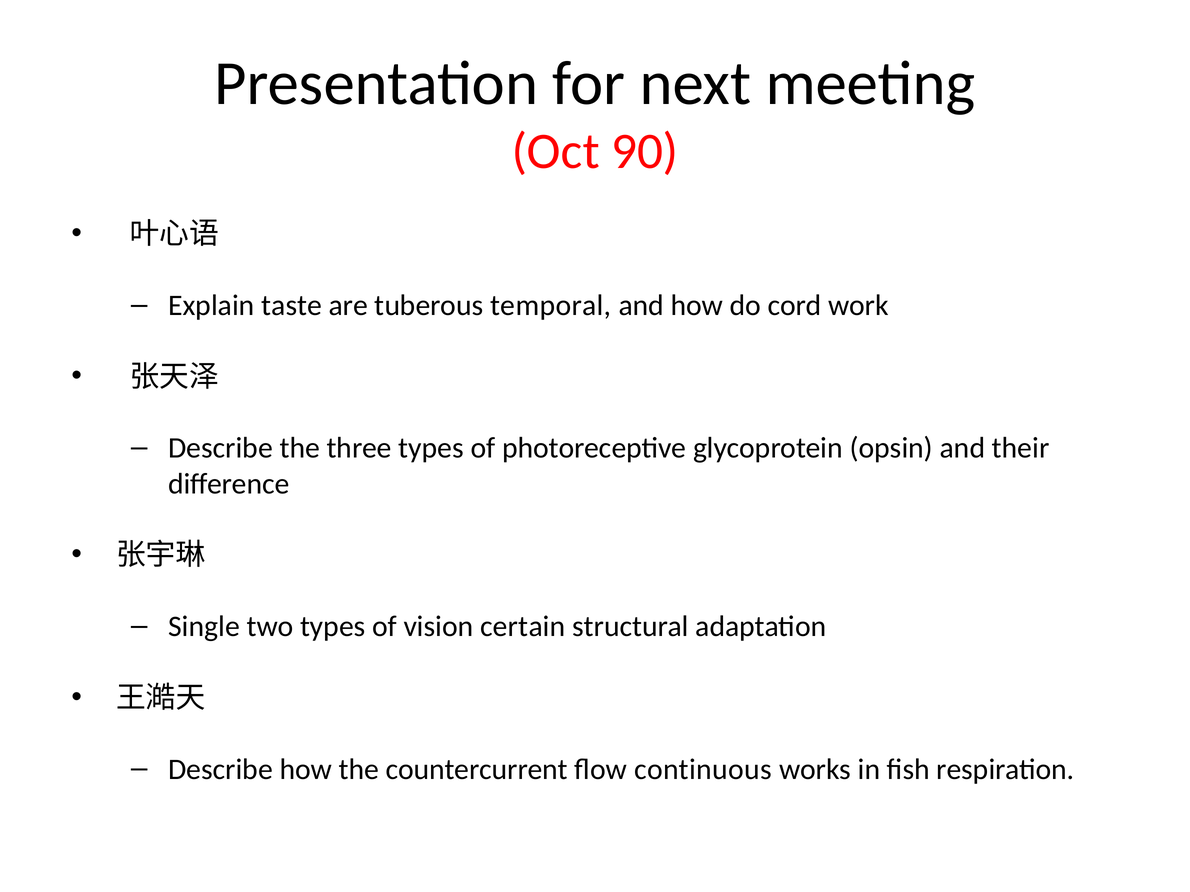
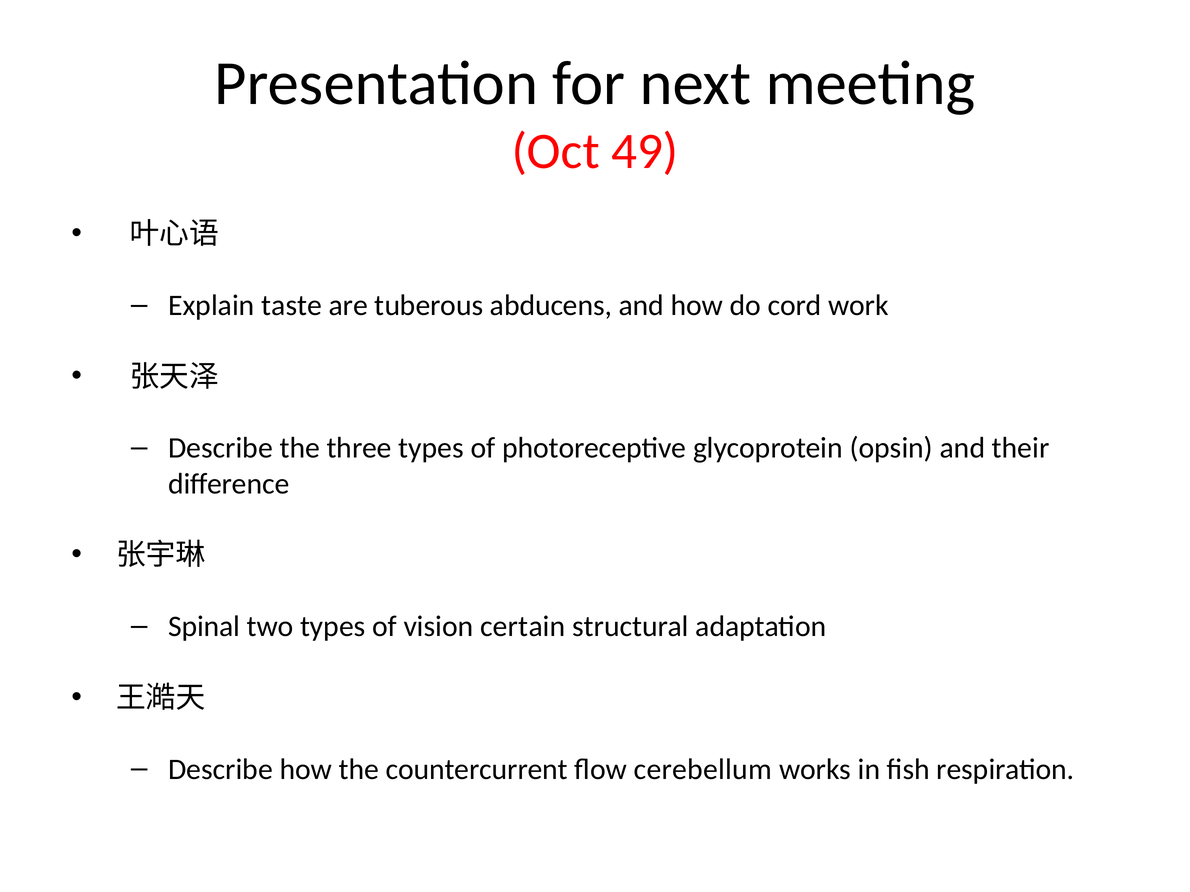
90: 90 -> 49 (645, 151)
temporal: temporal -> abducens (551, 306)
Single: Single -> Spinal (204, 627)
continuous: continuous -> cerebellum (703, 770)
